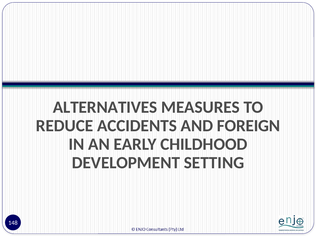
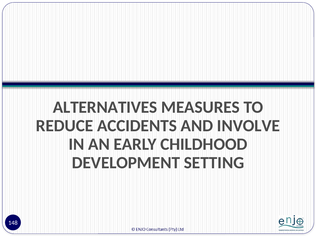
FOREIGN: FOREIGN -> INVOLVE (249, 126)
